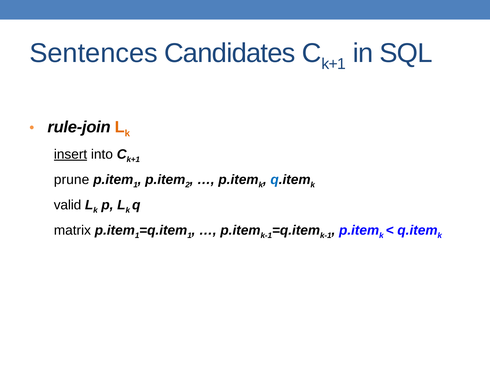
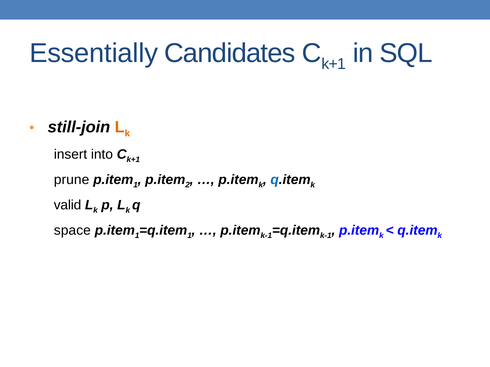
Sentences: Sentences -> Essentially (94, 53)
rule-join: rule-join -> still-join (79, 127)
insert underline: present -> none (71, 155)
matrix: matrix -> space (72, 231)
